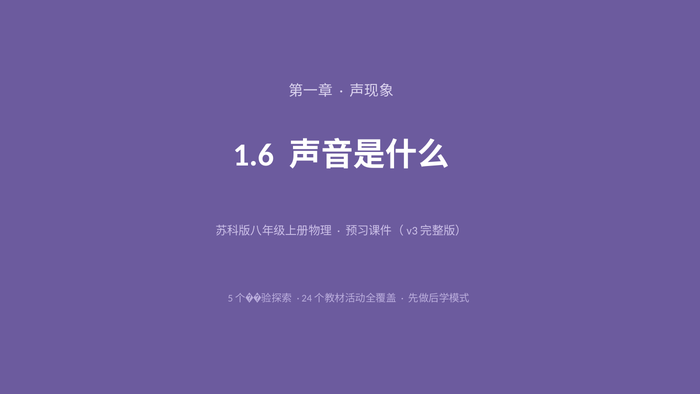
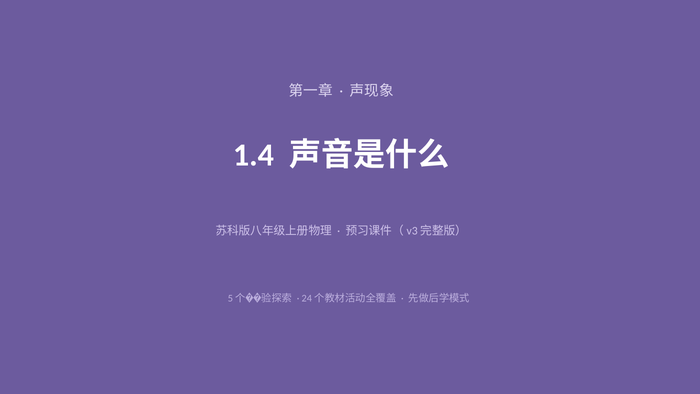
1.6: 1.6 -> 1.4 (253, 155)
